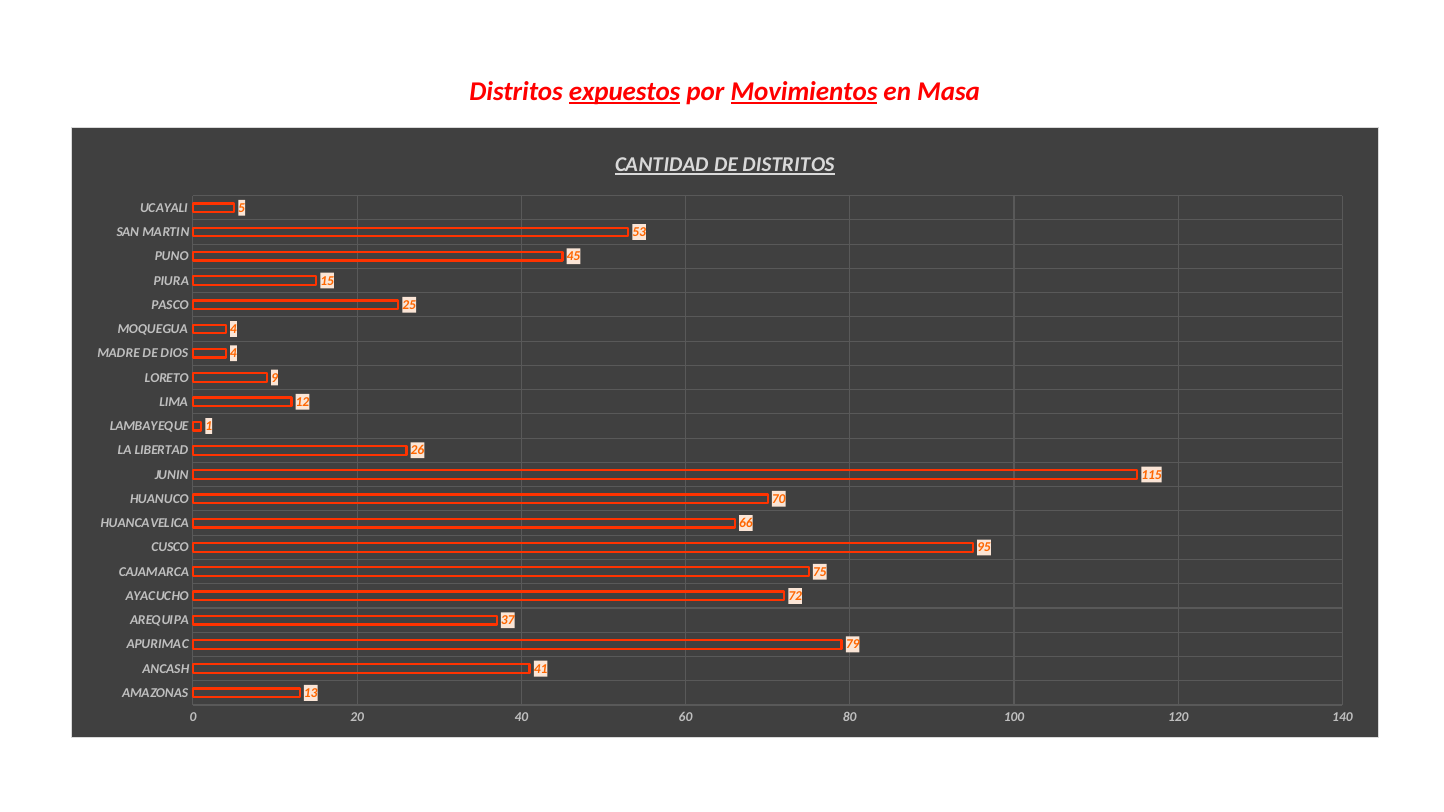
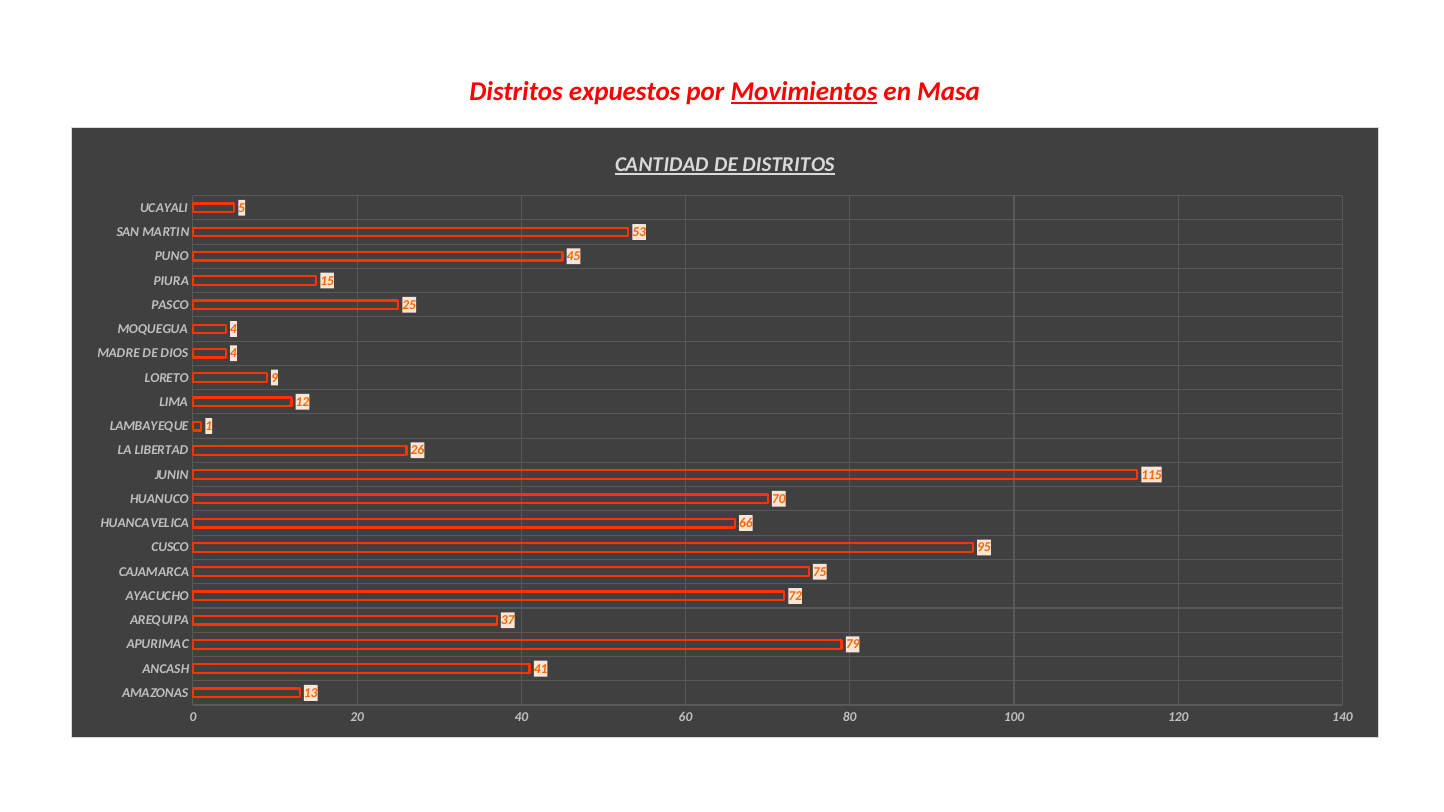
expuestos underline: present -> none (625, 92)
